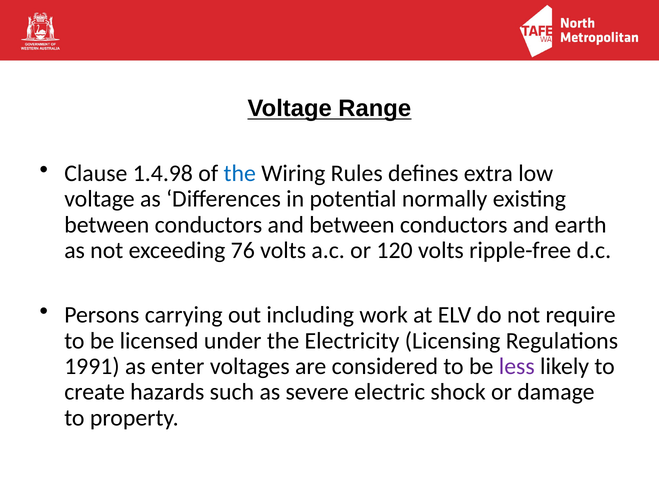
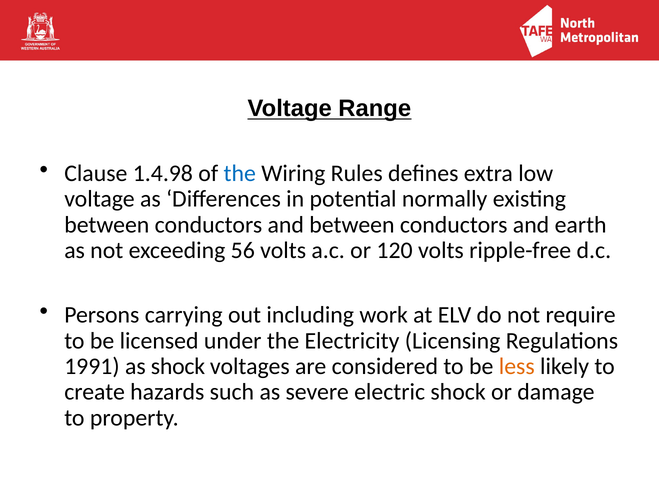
76: 76 -> 56 (243, 250)
as enter: enter -> shock (178, 367)
less colour: purple -> orange (517, 367)
